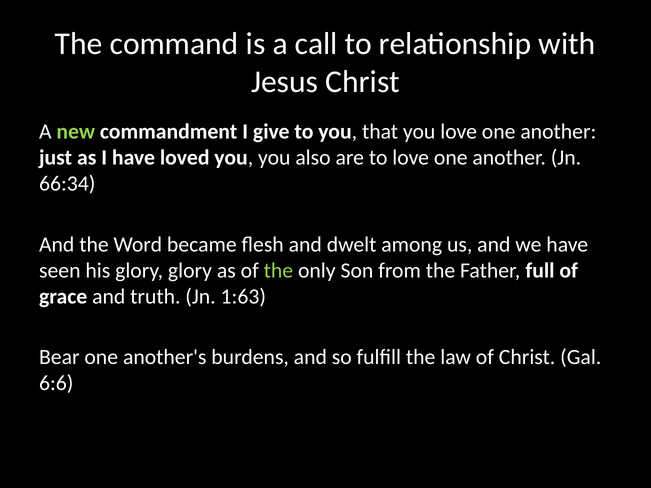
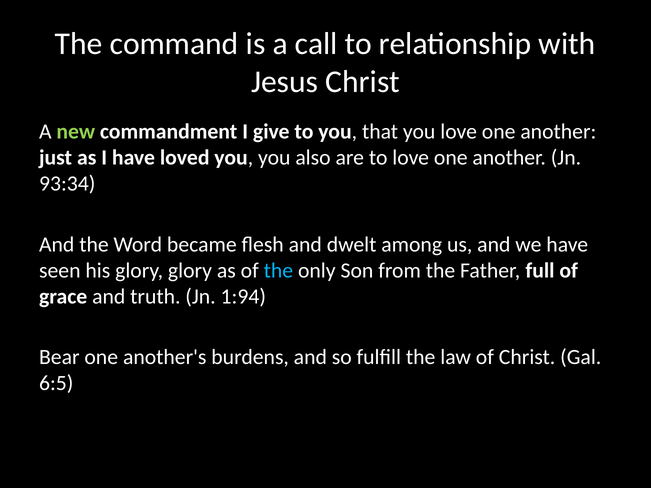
66:34: 66:34 -> 93:34 (67, 184)
the colour: light green -> light blue (278, 271)
1:63: 1:63 -> 1:94 (243, 297)
6:6: 6:6 -> 6:5 (56, 383)
